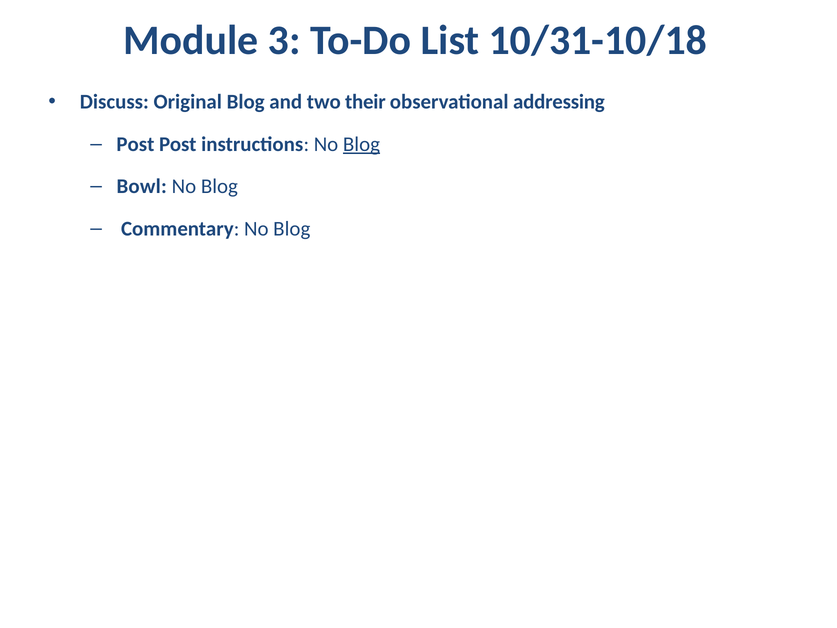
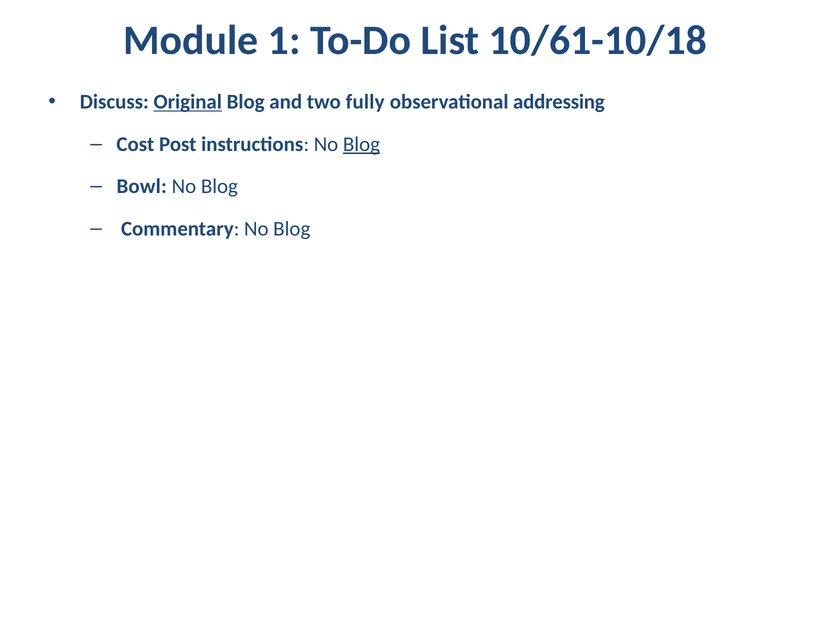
3: 3 -> 1 (284, 41)
10/31-10/18: 10/31-10/18 -> 10/61-10/18 (598, 41)
Original underline: none -> present (188, 102)
their: their -> fully (365, 102)
Post: Post -> Cost (135, 144)
